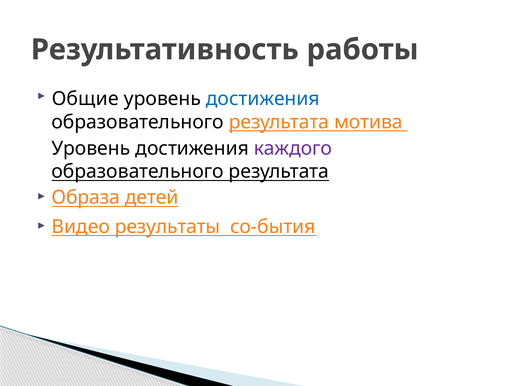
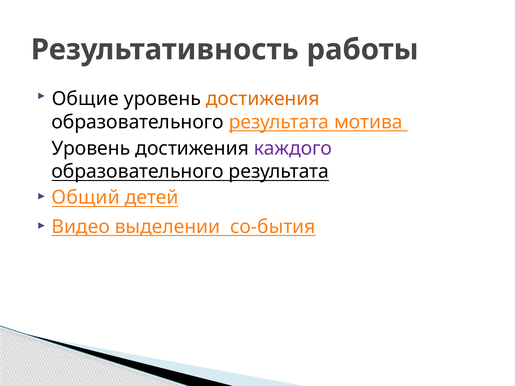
достижения colour: blue -> orange (263, 99)
Образа: Образа -> Общий (86, 198)
результаты: результаты -> выделении (168, 227)
